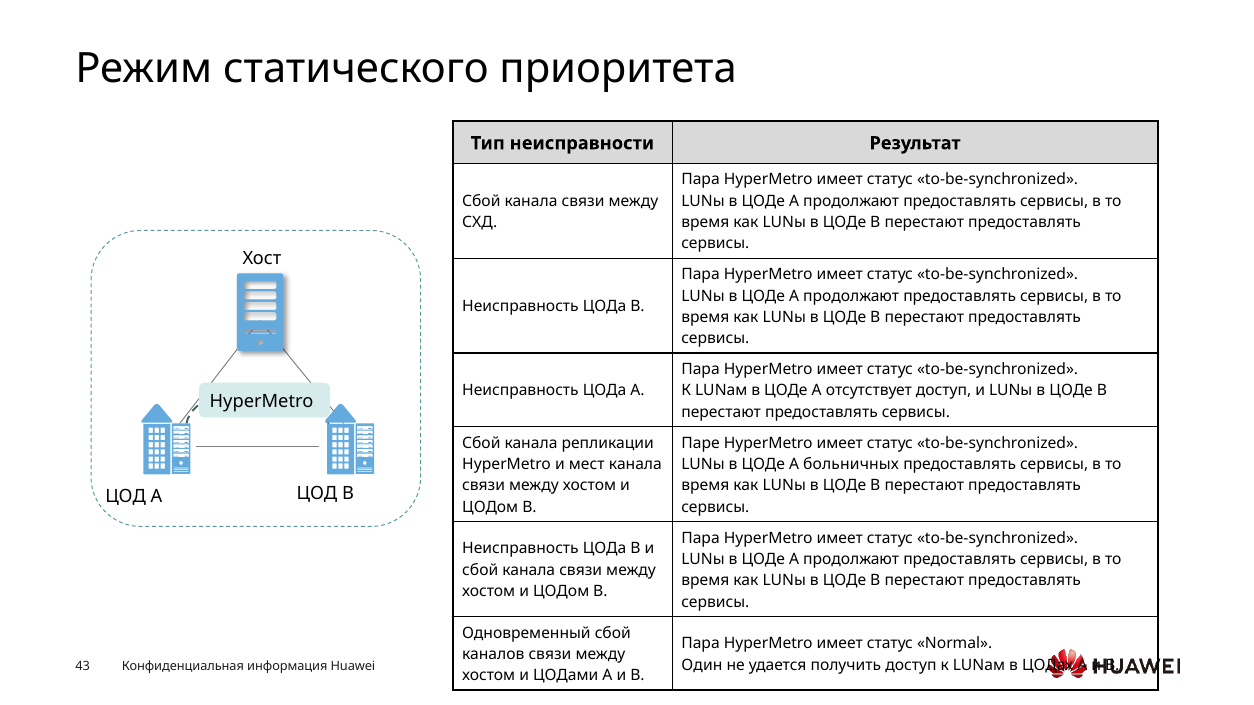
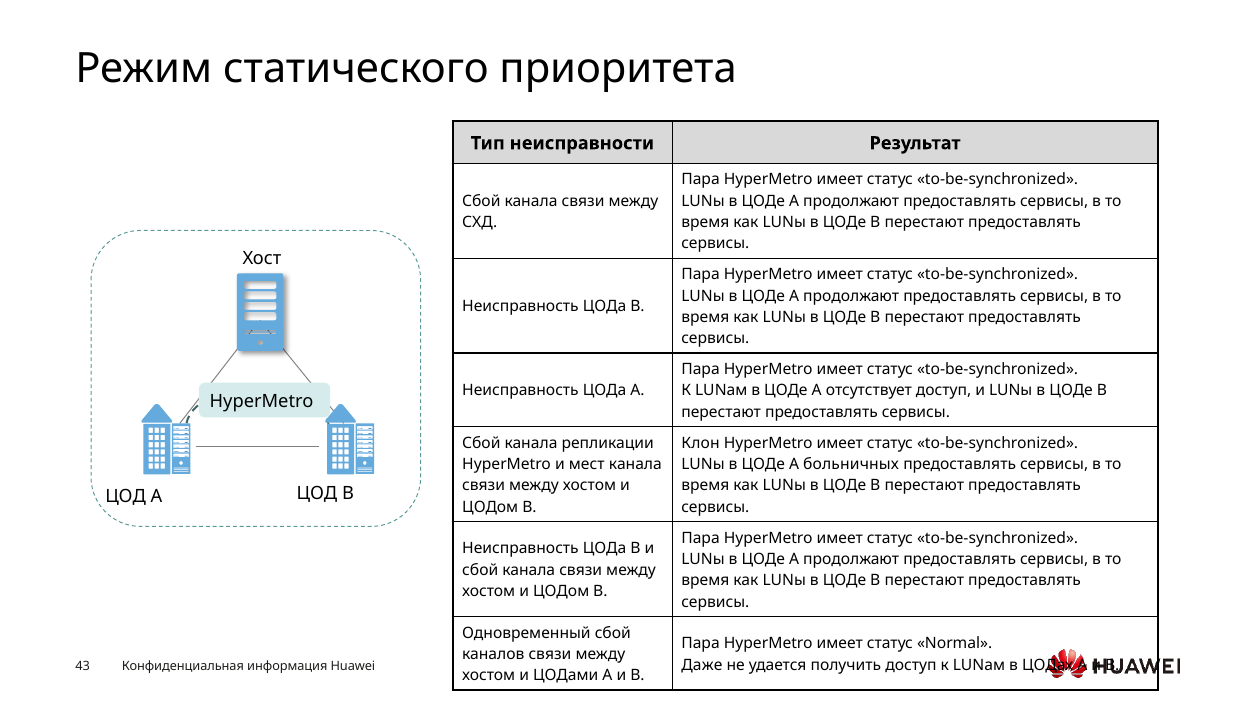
Паре: Паре -> Клон (701, 443)
Один: Один -> Даже (702, 665)
